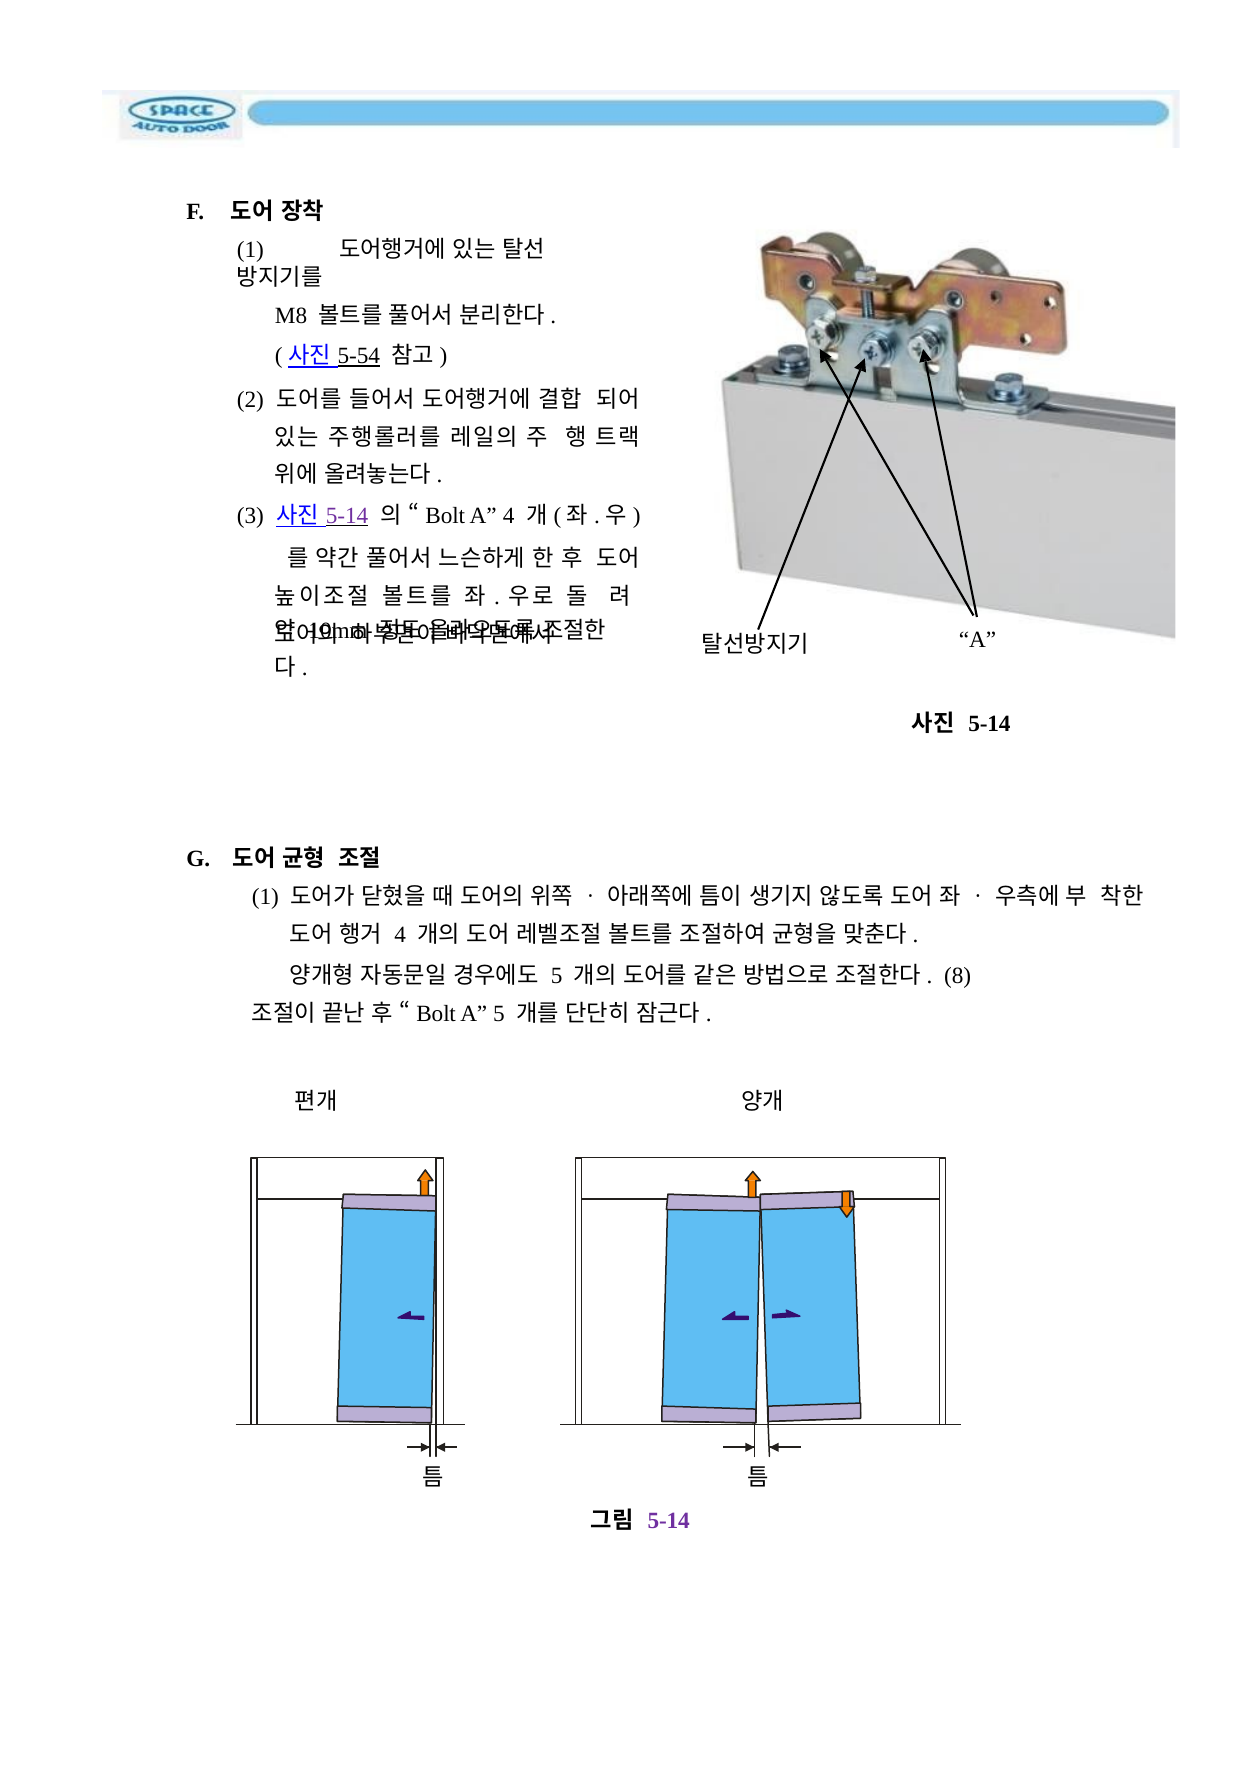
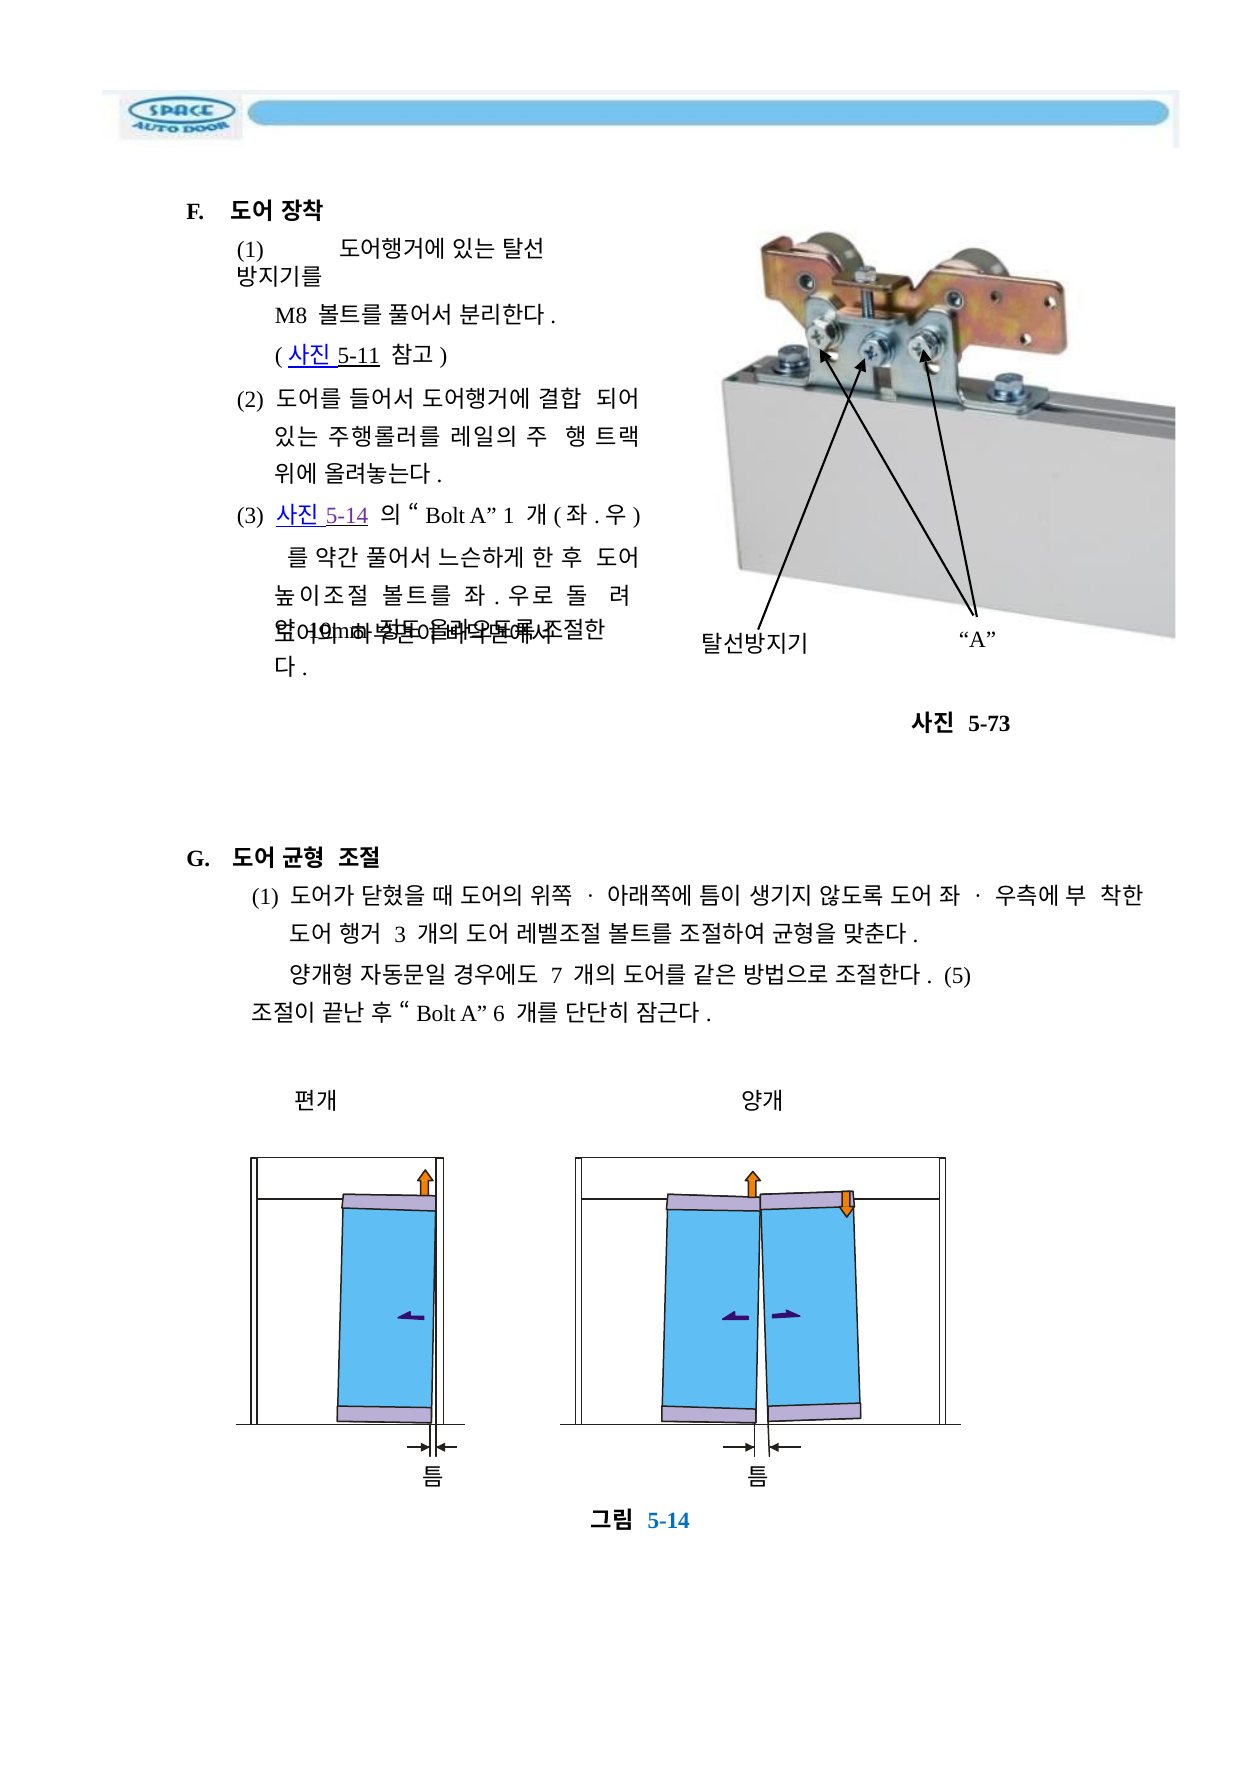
5-54: 5-54 -> 5-11 (359, 355)
A 4: 4 -> 1 (509, 515)
5-14: 5-14 -> 5-73 (989, 723)
4: 4 -> 3 (400, 934)
5: 5 -> 7 (557, 975)
8: 8 -> 5 (958, 975)
A 5: 5 -> 6 (499, 1014)
5-14 colour: purple -> blue (669, 1520)
